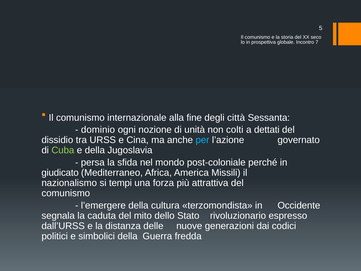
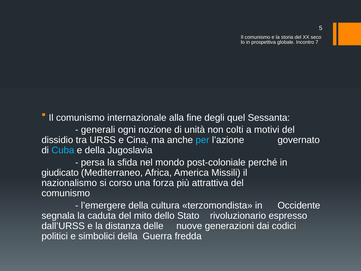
città: città -> quel (236, 118)
dominio: dominio -> generali (98, 130)
dettati: dettati -> motivi (267, 130)
Cuba colour: light green -> light blue (63, 150)
tempi: tempi -> corso (120, 183)
